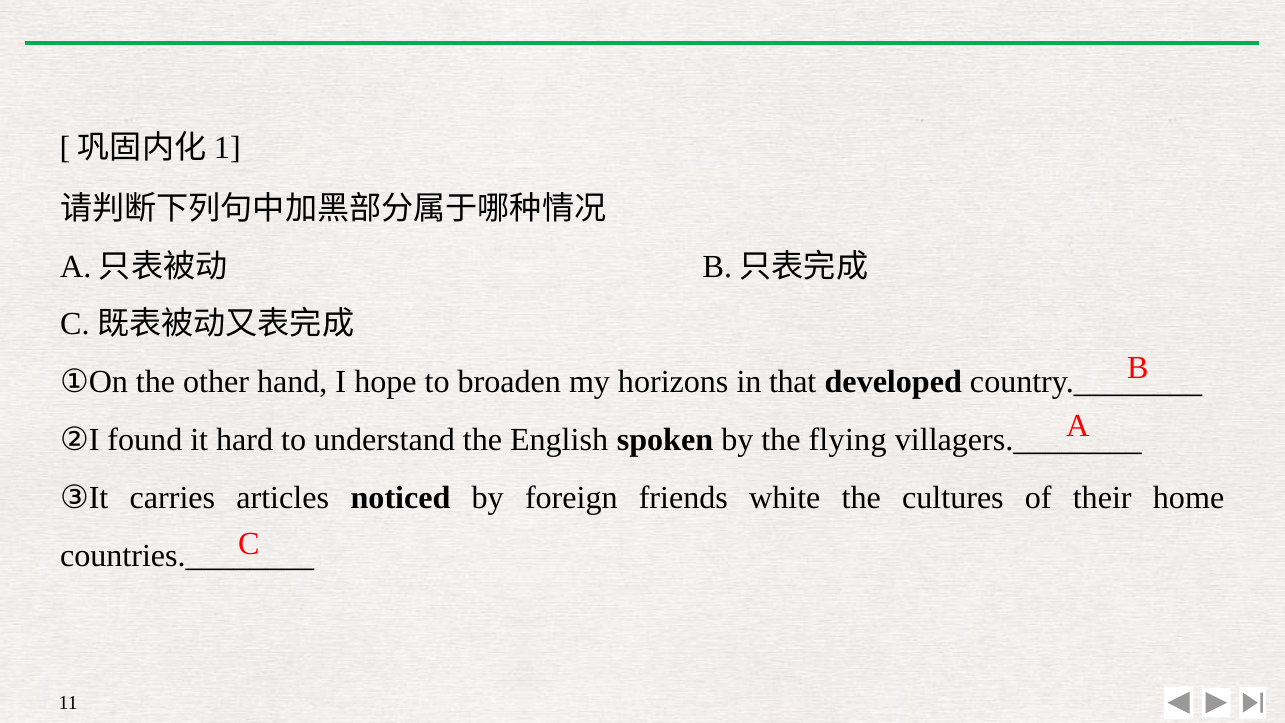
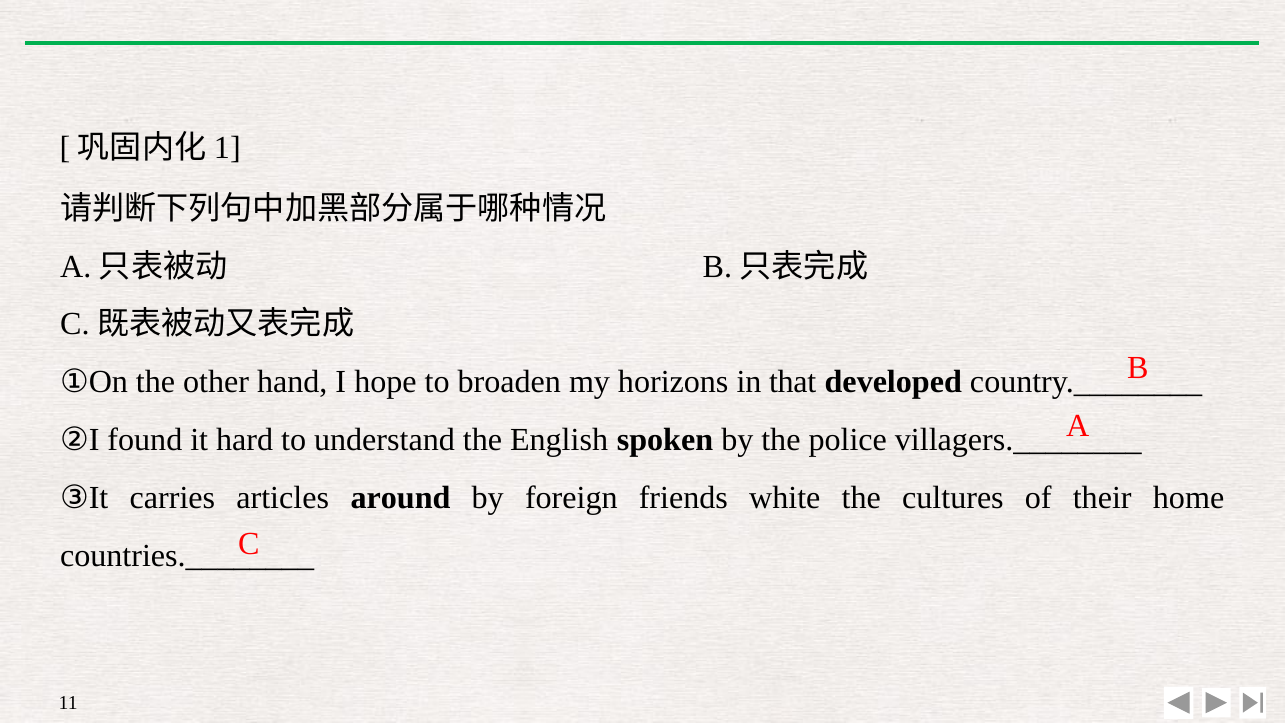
flying: flying -> police (848, 440)
noticed: noticed -> around (401, 498)
